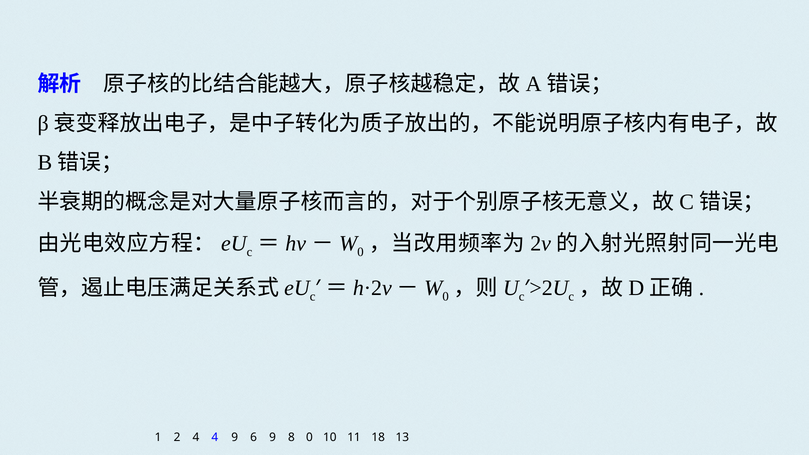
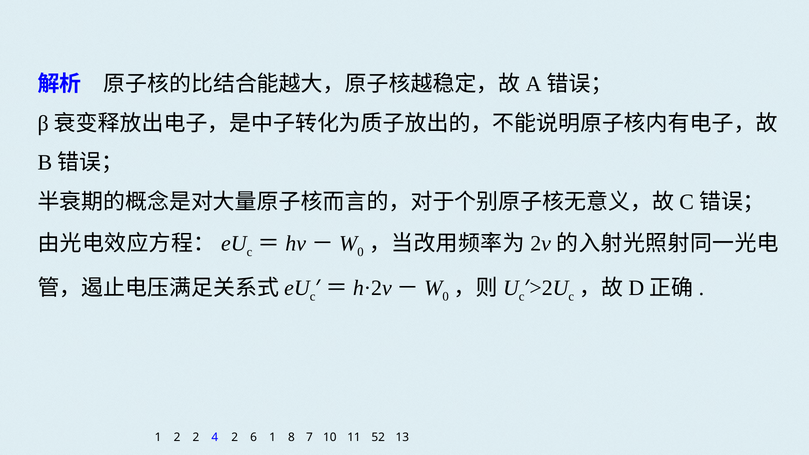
2 4: 4 -> 2 (196, 437)
4 9: 9 -> 2 (235, 437)
6 9: 9 -> 1 (273, 437)
8 0: 0 -> 7 (309, 437)
18: 18 -> 52 (378, 437)
